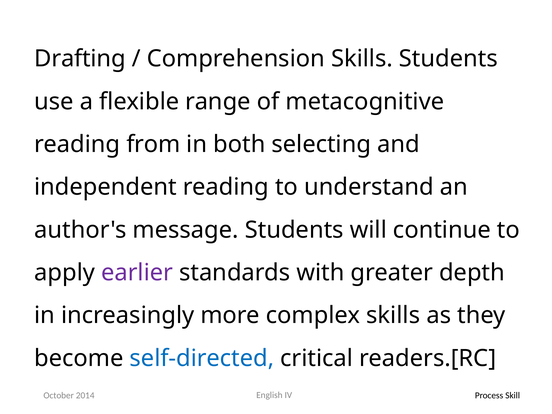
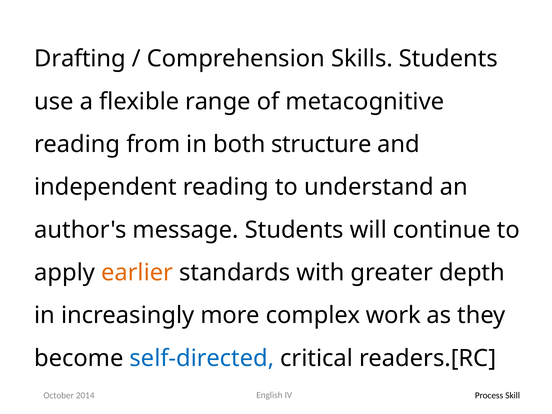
selecting: selecting -> structure (321, 144)
earlier colour: purple -> orange (137, 273)
complex skills: skills -> work (393, 315)
